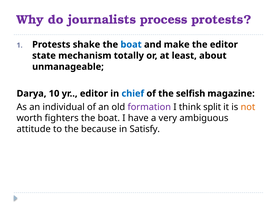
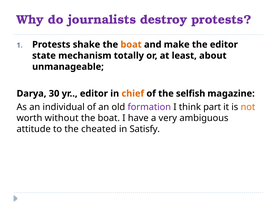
process: process -> destroy (164, 20)
boat colour: blue -> orange (131, 44)
10: 10 -> 30 (54, 93)
chief colour: blue -> orange (133, 93)
split: split -> part (212, 107)
fighters: fighters -> without (62, 118)
because: because -> cheated (99, 129)
